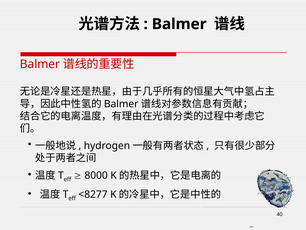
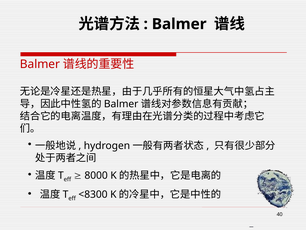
<8277: <8277 -> <8300 (93, 194)
